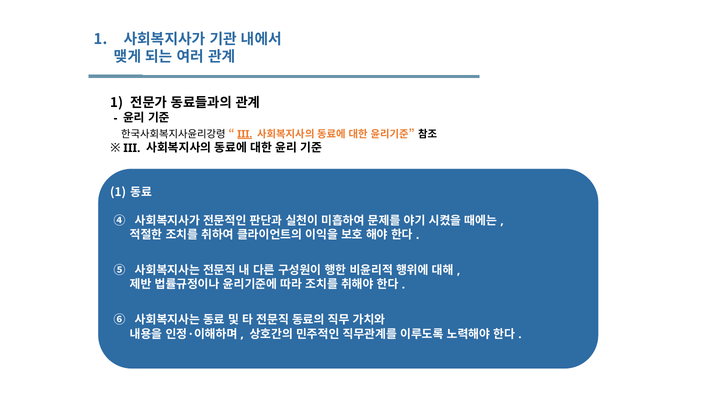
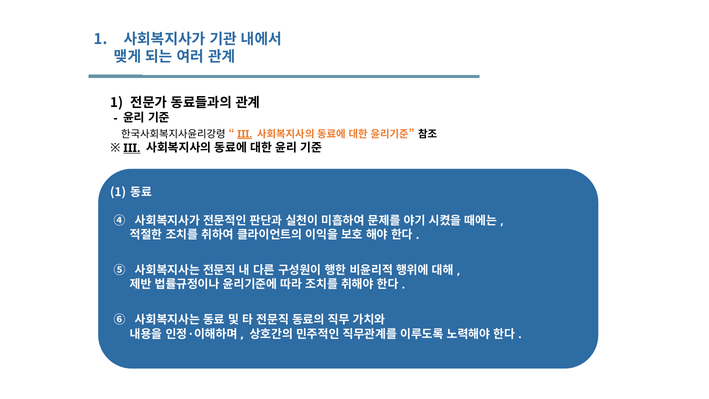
III underline: none -> present (132, 148)
